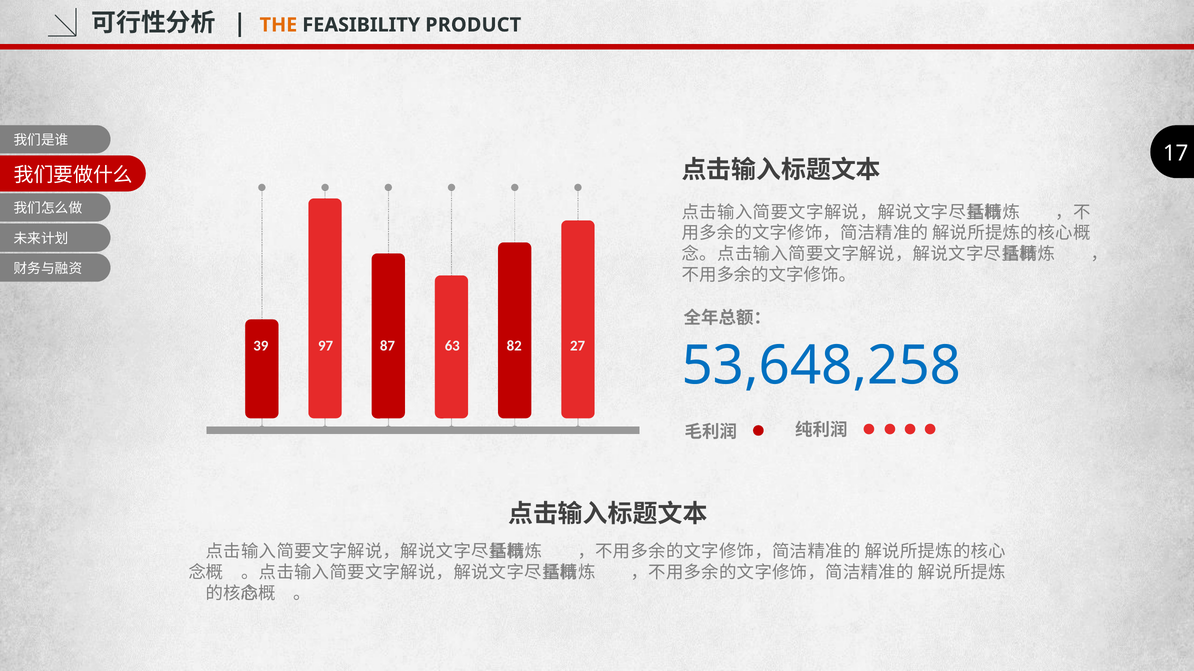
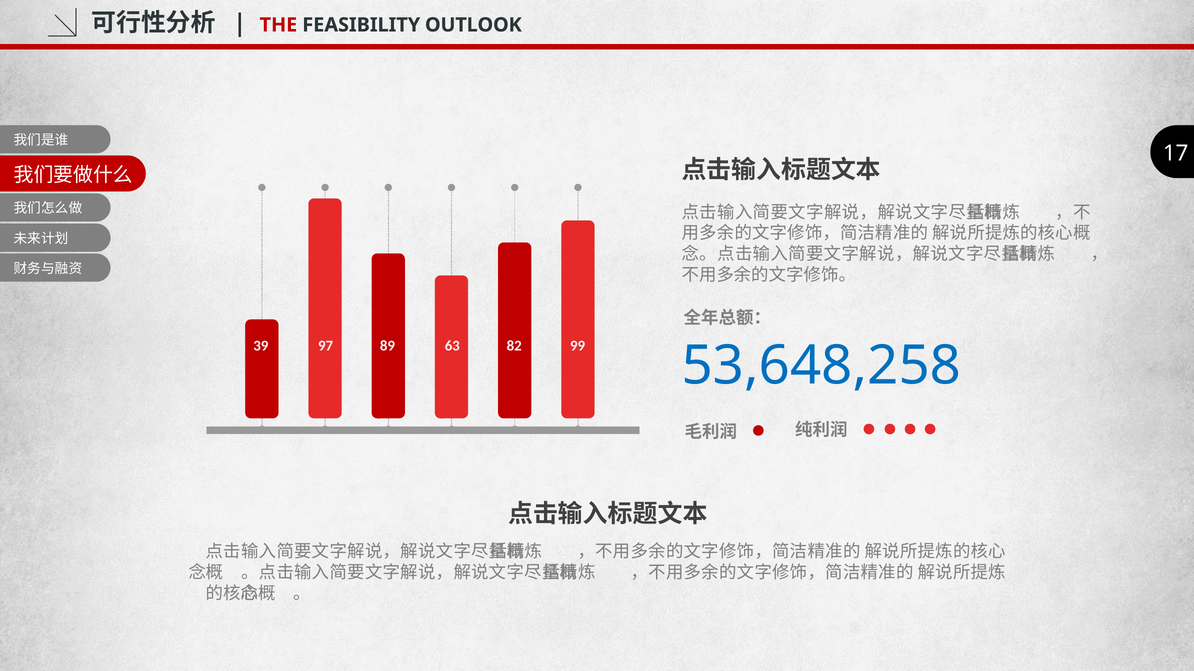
THE colour: orange -> red (278, 25)
PRODUCT: PRODUCT -> OUTLOOK (473, 25)
87: 87 -> 89 (387, 346)
27: 27 -> 99 (578, 346)
